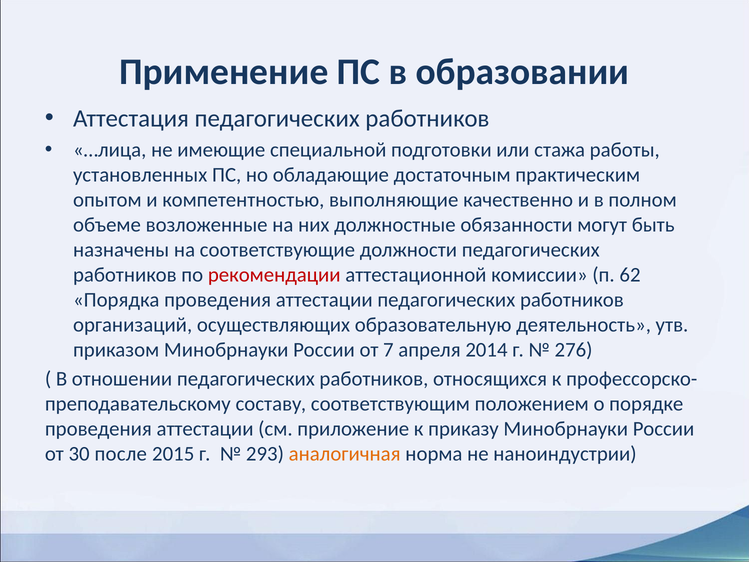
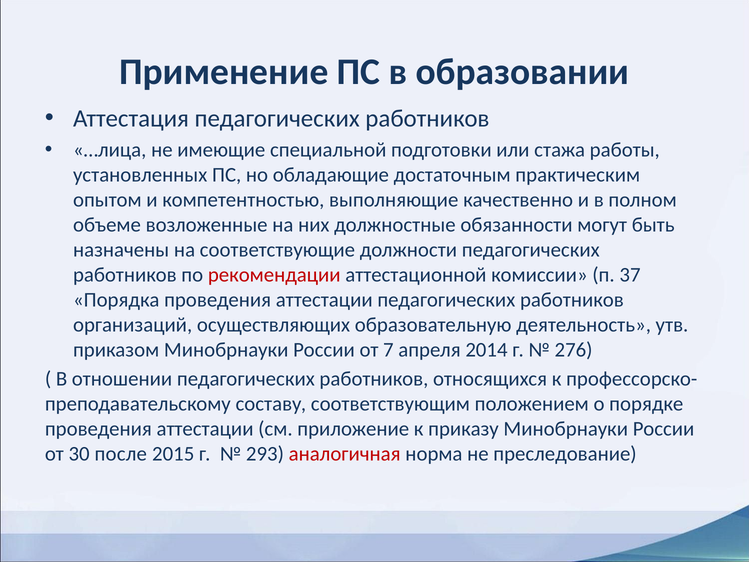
62: 62 -> 37 (630, 275)
аналогичная colour: orange -> red (345, 454)
наноиндустрии: наноиндустрии -> преследование (565, 454)
